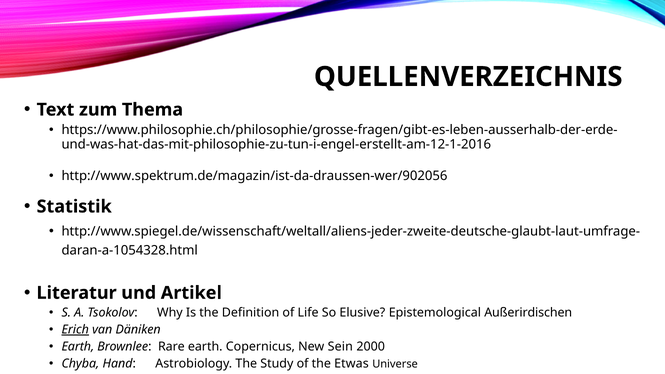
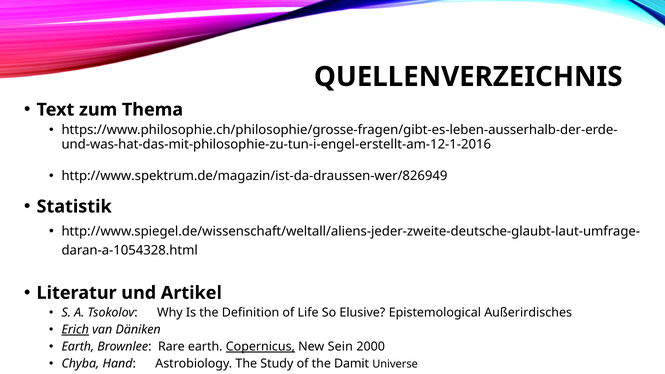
http://www.spektrum.de/magazin/ist-da-draussen-wer/902056: http://www.spektrum.de/magazin/ist-da-draussen-wer/902056 -> http://www.spektrum.de/magazin/ist-da-draussen-wer/826949 (254, 176)
Außerirdischen: Außerirdischen -> Außerirdisches (528, 313)
Copernicus underline: none -> present (260, 347)
Etwas: Etwas -> Damit (352, 364)
